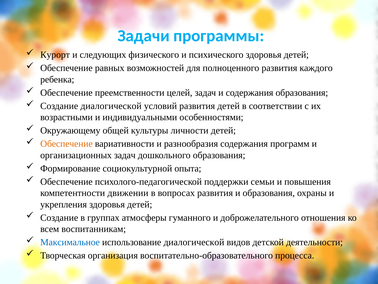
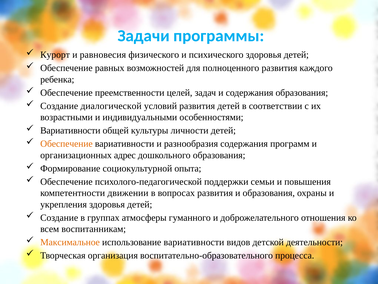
следующих: следующих -> равновесия (103, 55)
Окружающему: Окружающему -> Вариативности (70, 130)
организационных задач: задач -> адрес (125, 155)
Максимальное colour: blue -> orange (70, 242)
использование диалогической: диалогической -> вариативности (194, 242)
